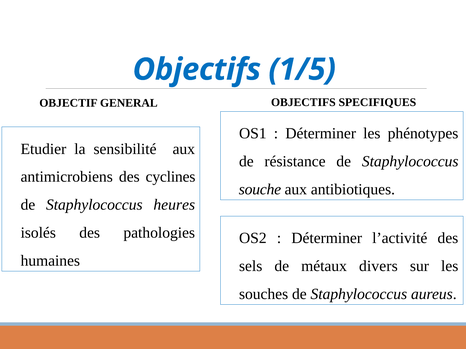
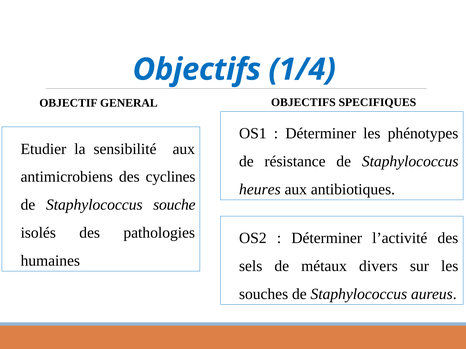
1/5: 1/5 -> 1/4 (302, 70)
souche: souche -> heures (260, 190)
heures: heures -> souche (174, 205)
